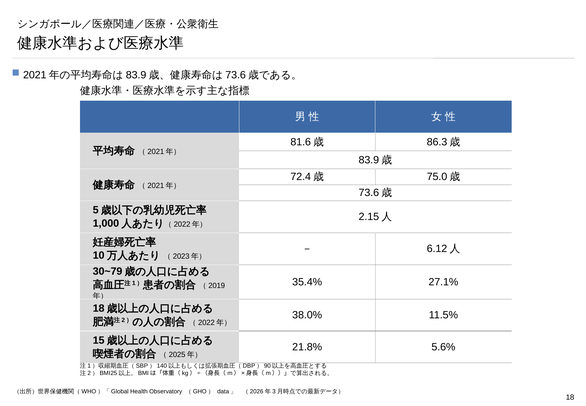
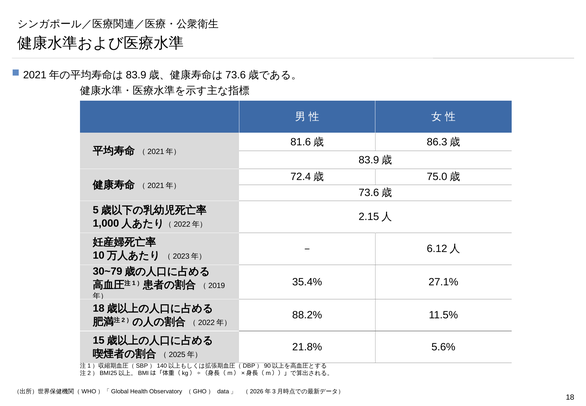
38.0%: 38.0% -> 88.2% (307, 315)
